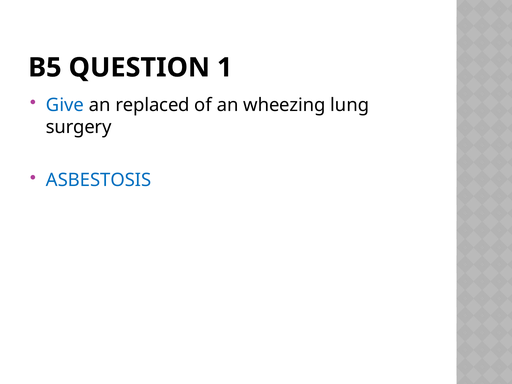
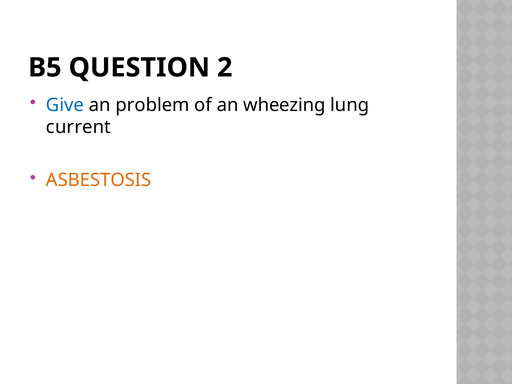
1: 1 -> 2 (225, 68)
replaced: replaced -> problem (153, 105)
surgery: surgery -> current (78, 127)
ASBESTOSIS colour: blue -> orange (99, 180)
